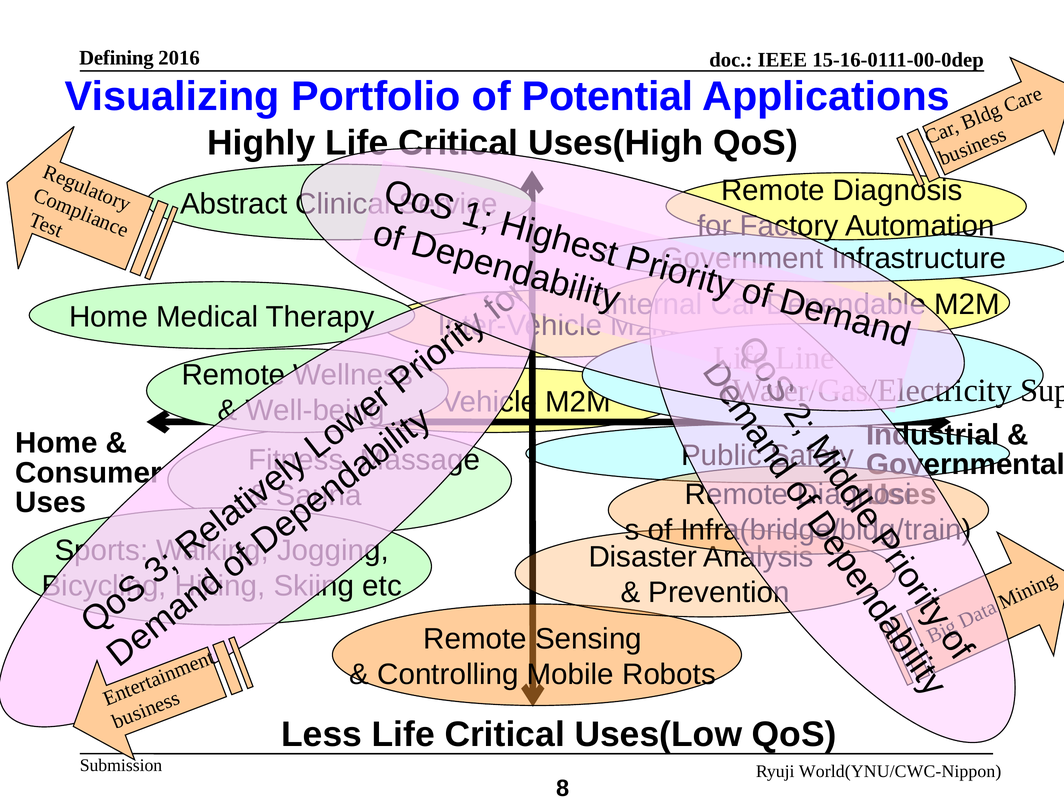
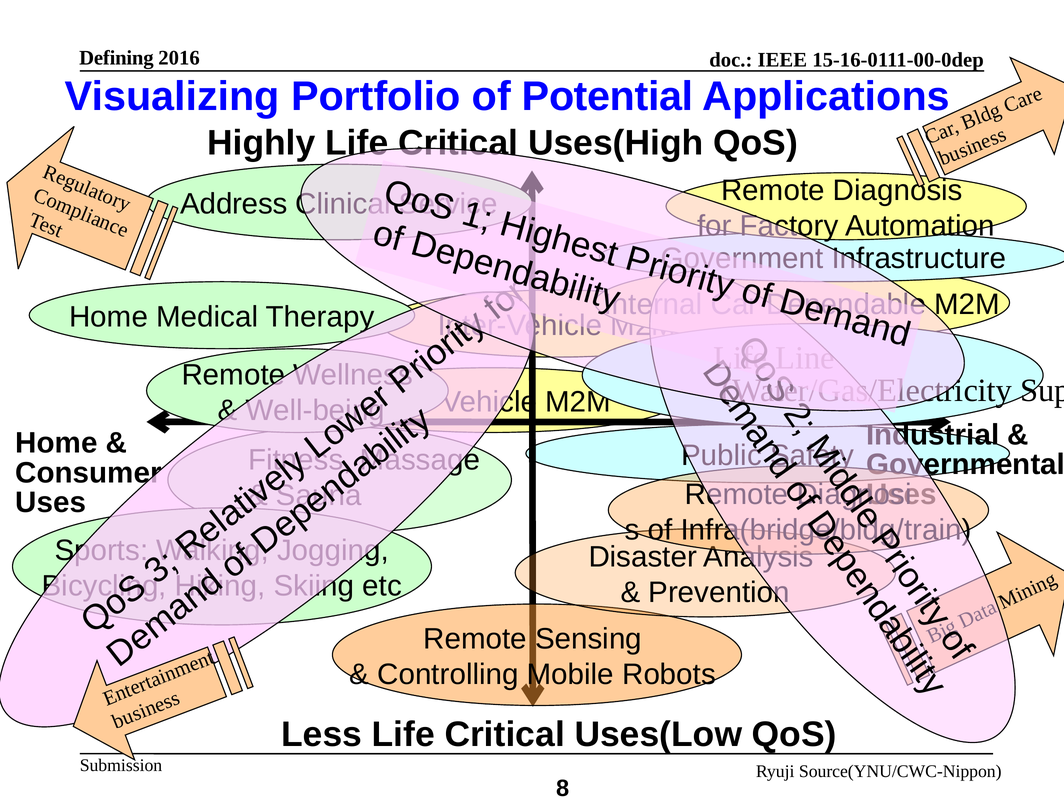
Abstract: Abstract -> Address (234, 204)
World(YNU/CWC-Nippon: World(YNU/CWC-Nippon -> Source(YNU/CWC-Nippon (900, 771)
